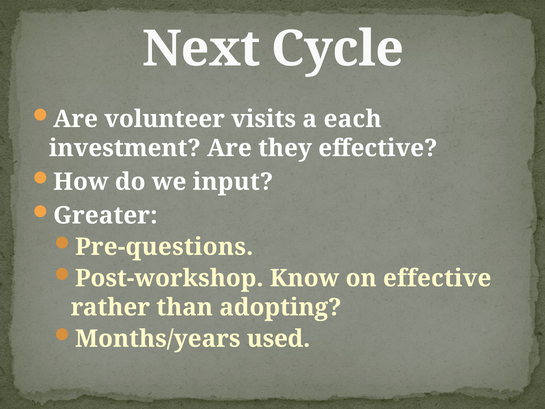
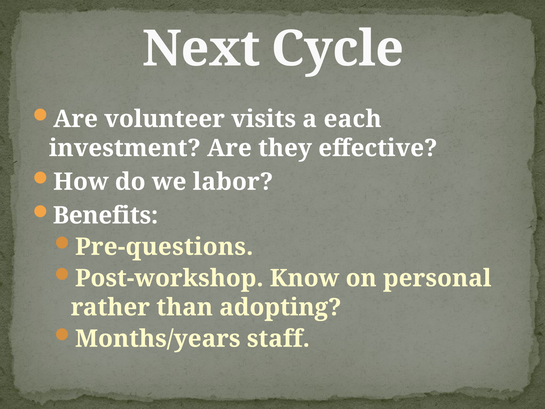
input: input -> labor (233, 182)
Greater: Greater -> Benefits (106, 215)
on effective: effective -> personal (437, 278)
used: used -> staff (278, 339)
